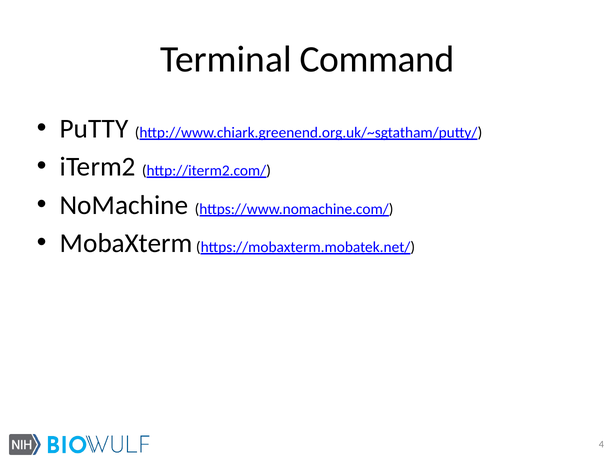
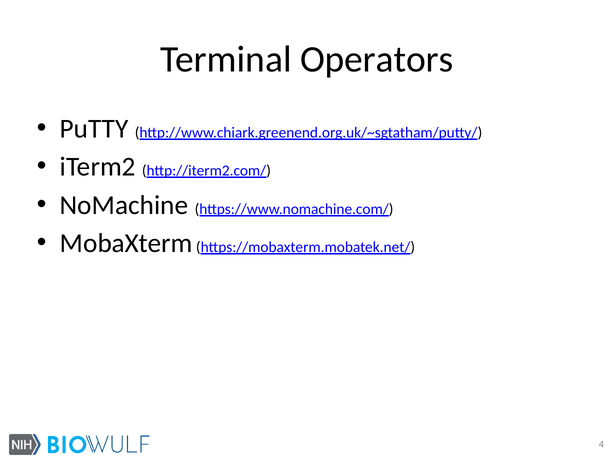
Command: Command -> Operators (377, 59)
